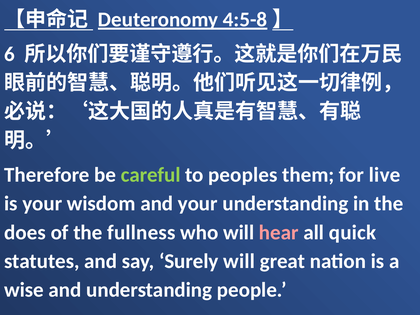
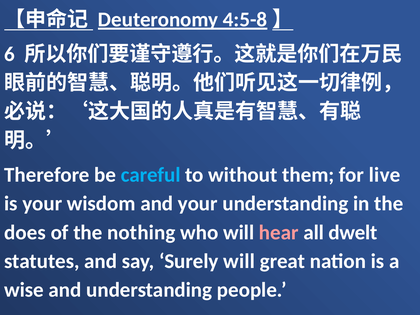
careful colour: light green -> light blue (151, 175)
peoples: peoples -> without (243, 175)
fullness: fullness -> nothing (141, 232)
quick: quick -> dwelt (353, 232)
